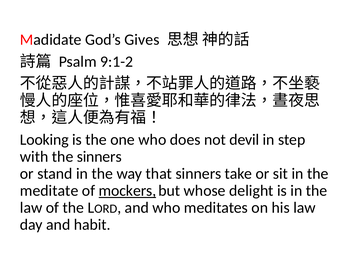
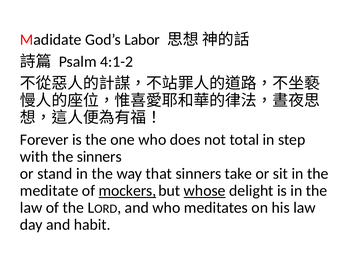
Gives: Gives -> Labor (142, 40)
9:1-2: 9:1-2 -> 4:1-2 (117, 62)
Looking: Looking -> Forever (44, 140)
devil: devil -> total (244, 140)
whose underline: none -> present (205, 191)
